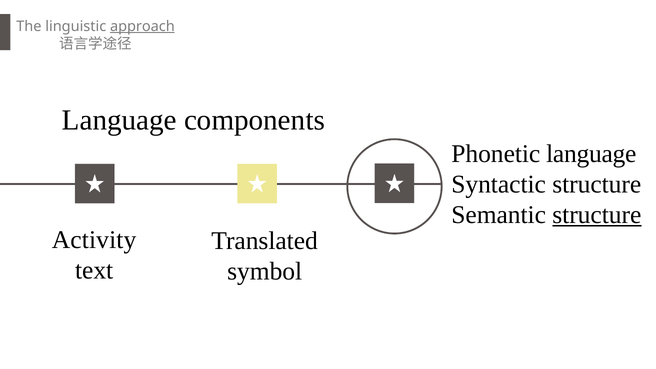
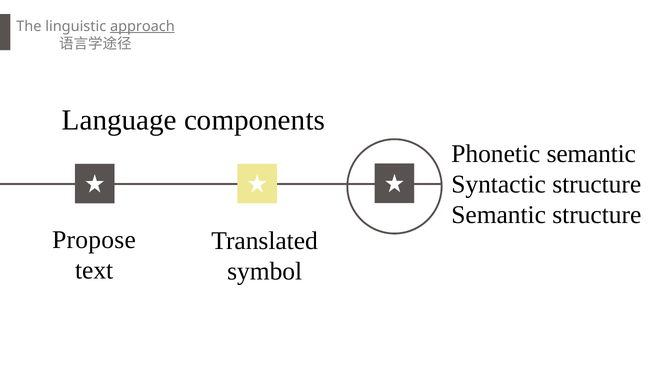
Phonetic language: language -> semantic (591, 154)
structure underline: present -> none (597, 215)
Activity: Activity -> Propose (94, 240)
